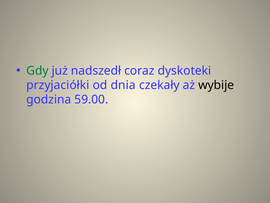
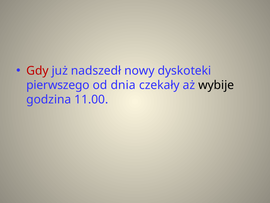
Gdy colour: green -> red (37, 70)
coraz: coraz -> nowy (139, 70)
przyjaciółki: przyjaciółki -> pierwszego (58, 85)
59.00: 59.00 -> 11.00 (91, 99)
